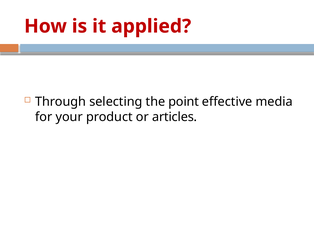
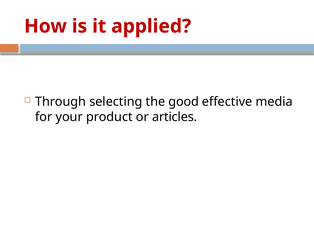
point: point -> good (184, 101)
